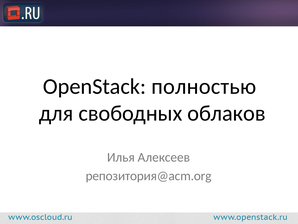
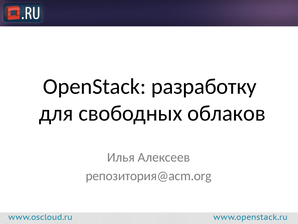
полностью: полностью -> разработку (204, 86)
